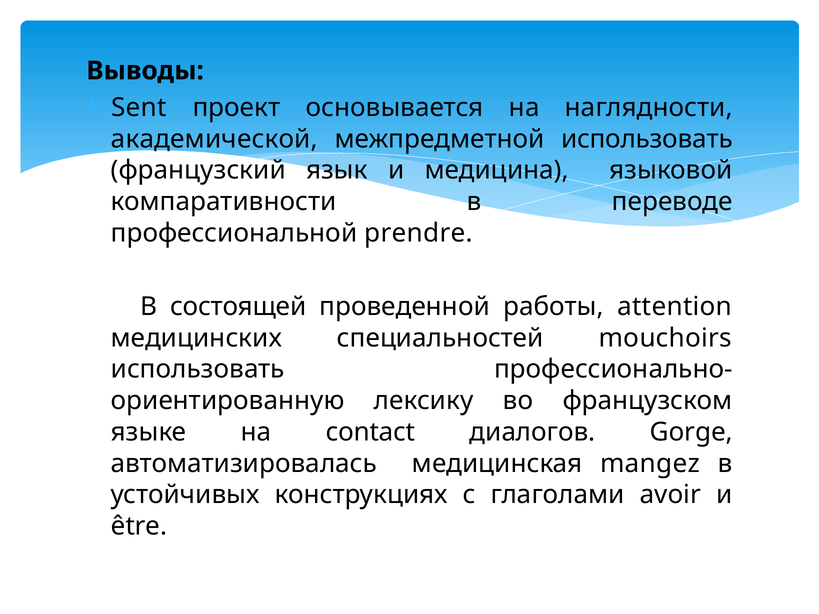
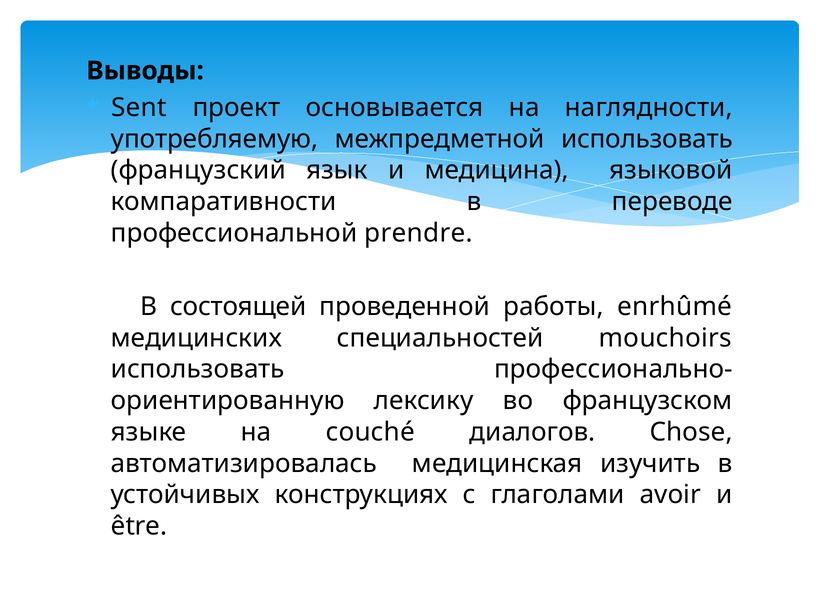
академической: академической -> употребляемую (214, 139)
attention: attention -> enrhûmé (675, 307)
contact: contact -> couché (370, 432)
Gorge: Gorge -> Chose (691, 432)
mangez: mangez -> изучить (650, 464)
